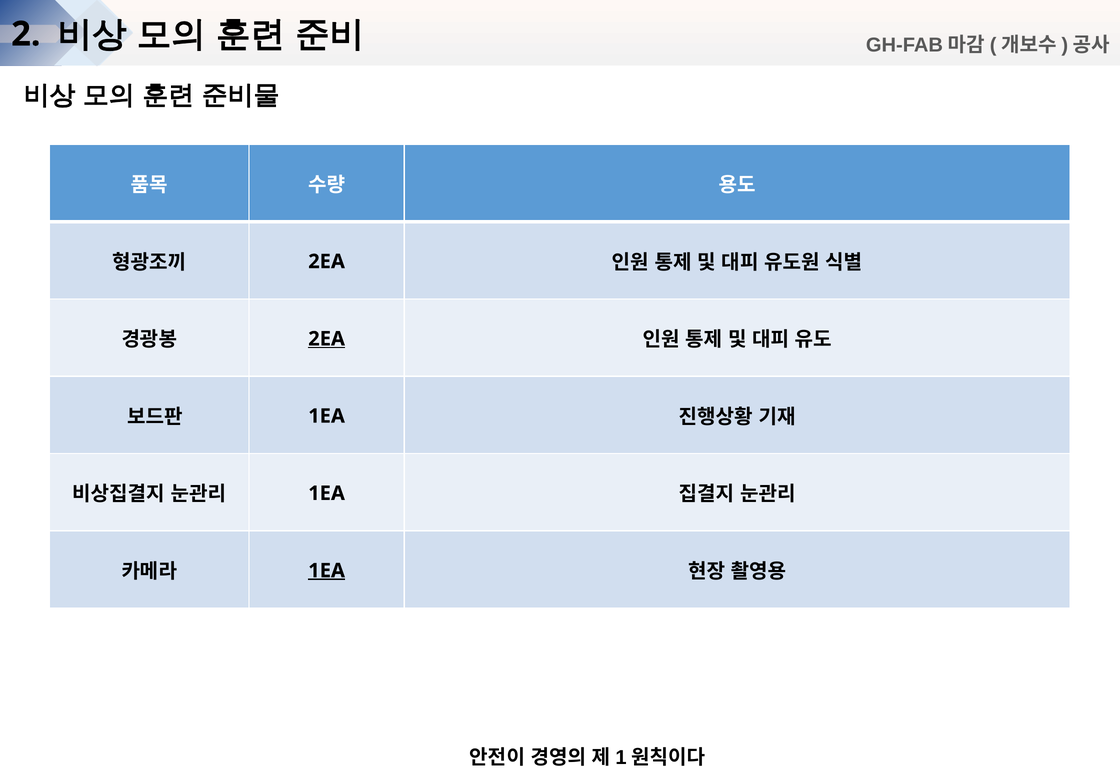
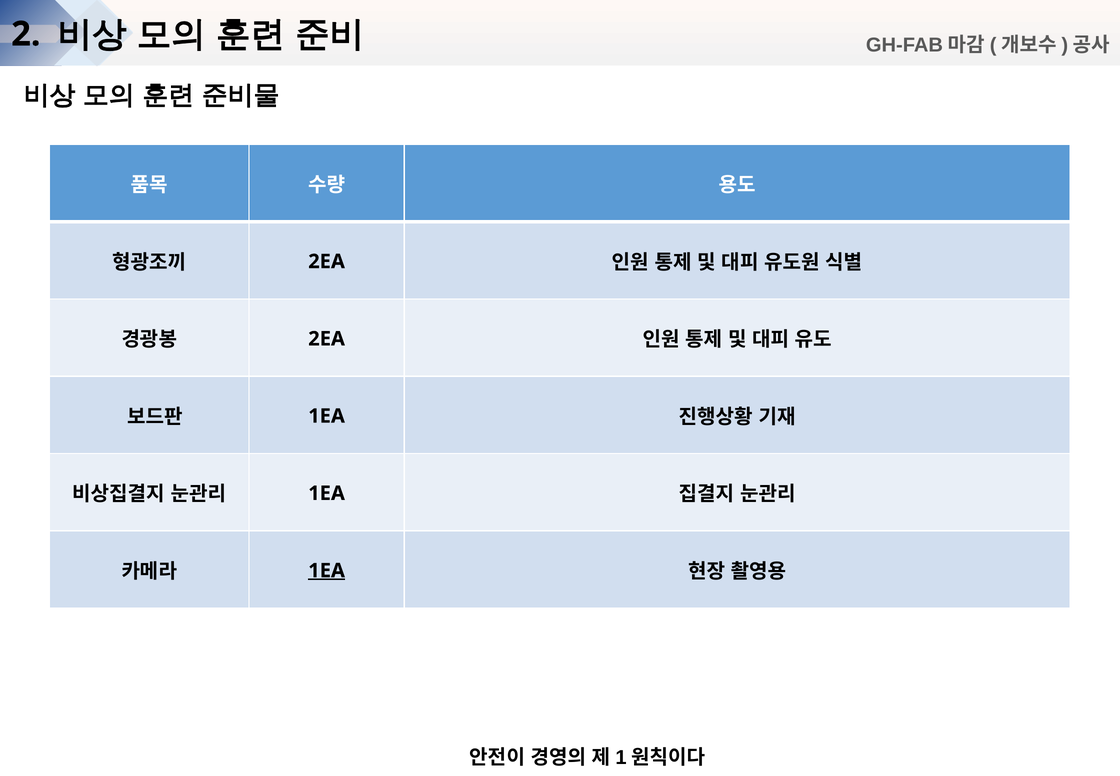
2EA underline: present -> none (327, 339)
